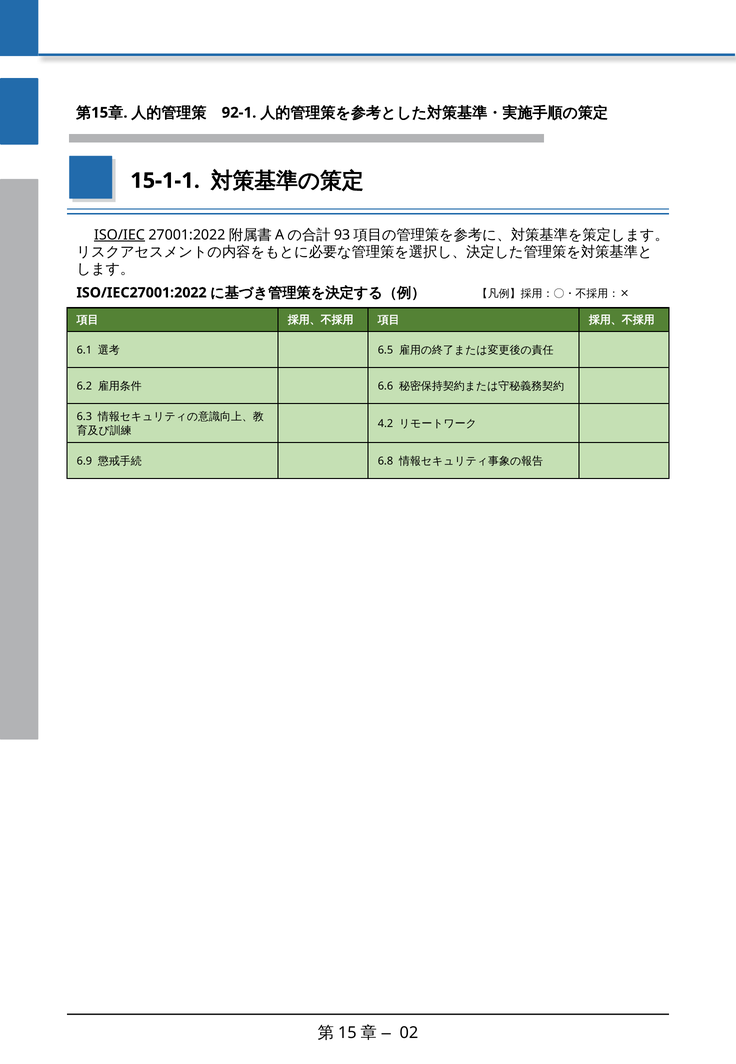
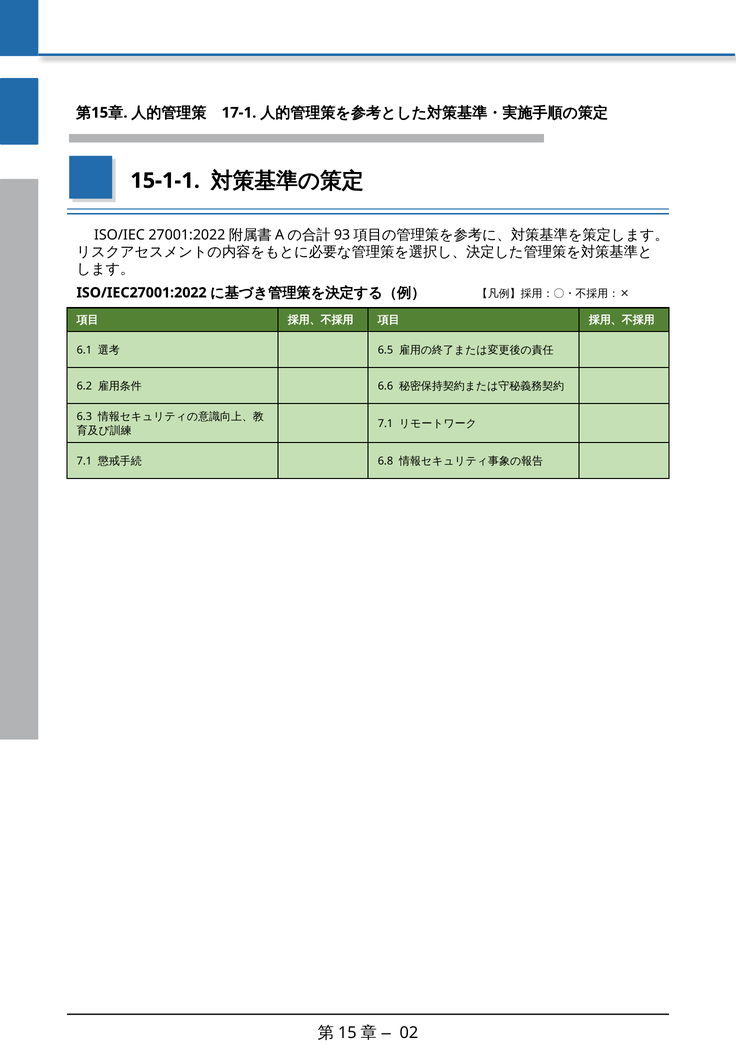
92-1: 92-1 -> 17-1 (239, 113)
ISO/IEC underline: present -> none (119, 235)
4.2: 4.2 -> 7.1 (385, 423)
6.9: 6.9 -> 7.1 (84, 461)
